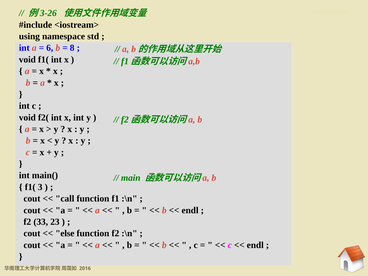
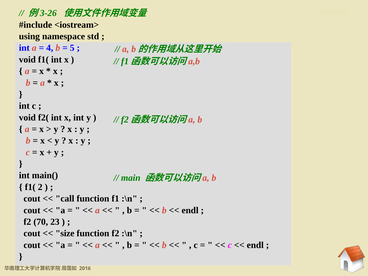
6: 6 -> 4 (50, 48)
8: 8 -> 5 (72, 48)
3: 3 -> 2 (40, 187)
33: 33 -> 70 (41, 222)
else: else -> size (65, 233)
